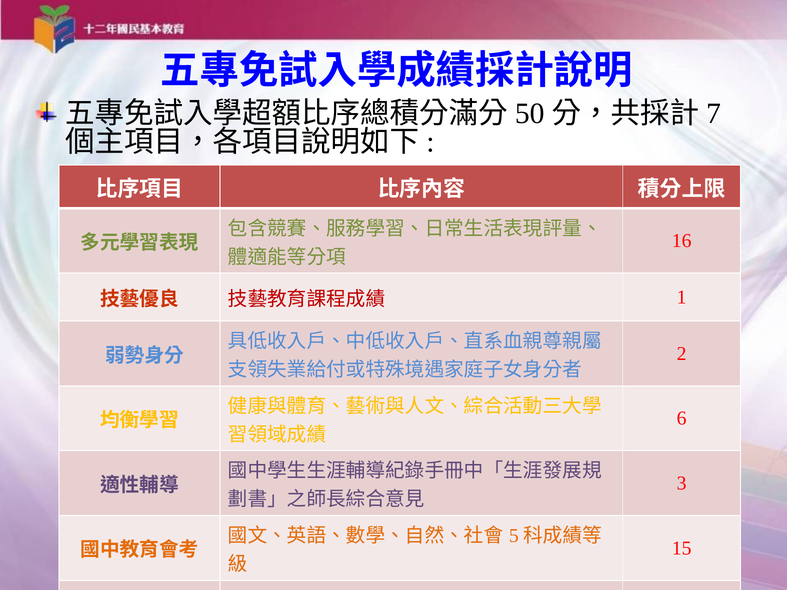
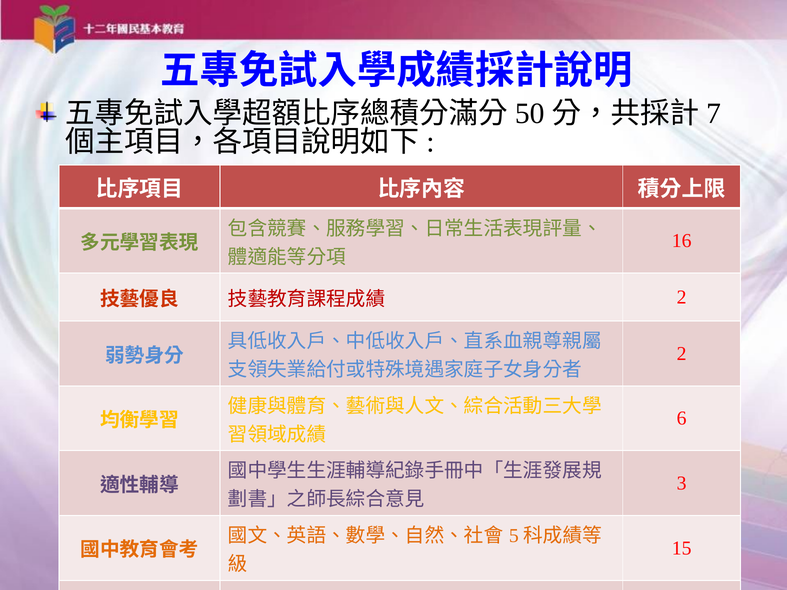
1: 1 -> 2 (682, 297)
